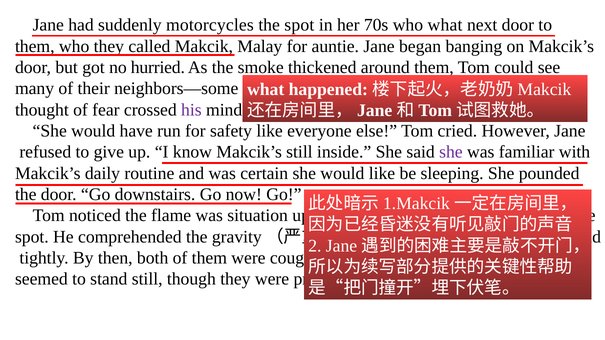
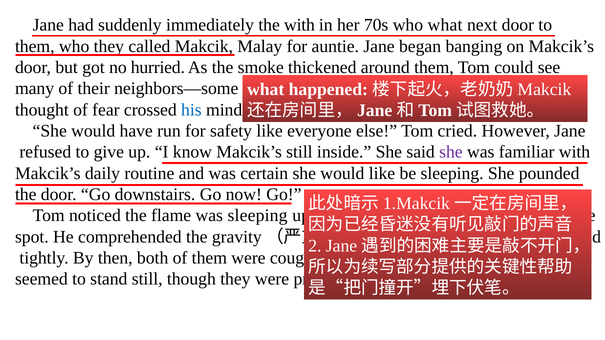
motorcycles: motorcycles -> immediately (210, 25)
spot: spot -> with (299, 25)
his colour: purple -> blue (191, 110)
was situation: situation -> sleeping (258, 216)
